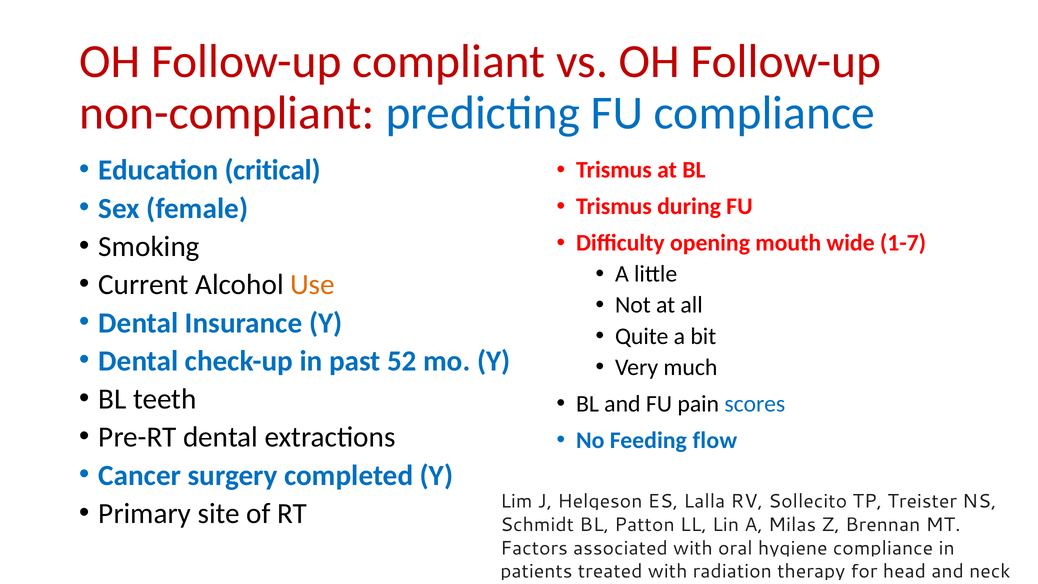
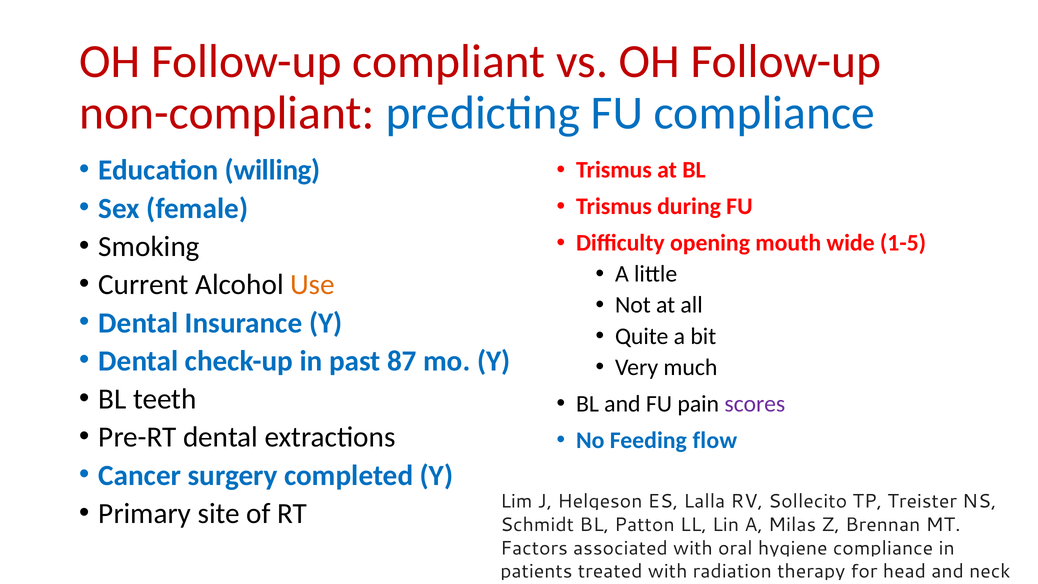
critical: critical -> willing (273, 170)
1-7: 1-7 -> 1-5 (903, 243)
52: 52 -> 87 (402, 361)
scores colour: blue -> purple (755, 404)
